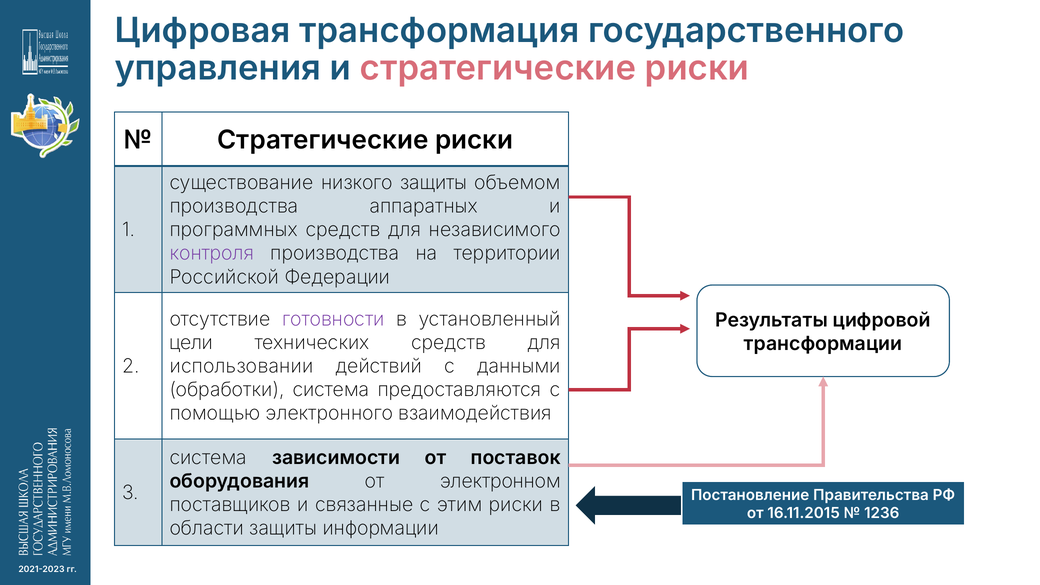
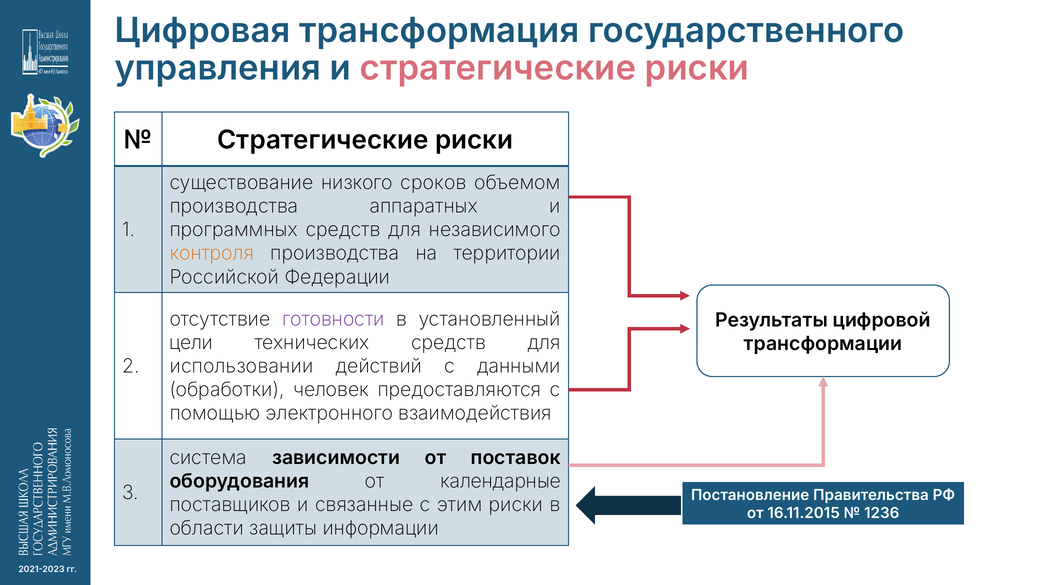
низкого защиты: защиты -> сроков (433, 183)
контроля colour: purple -> orange (212, 254)
обработки система: система -> человек (331, 390)
электронном: электронном -> календарные (501, 481)
